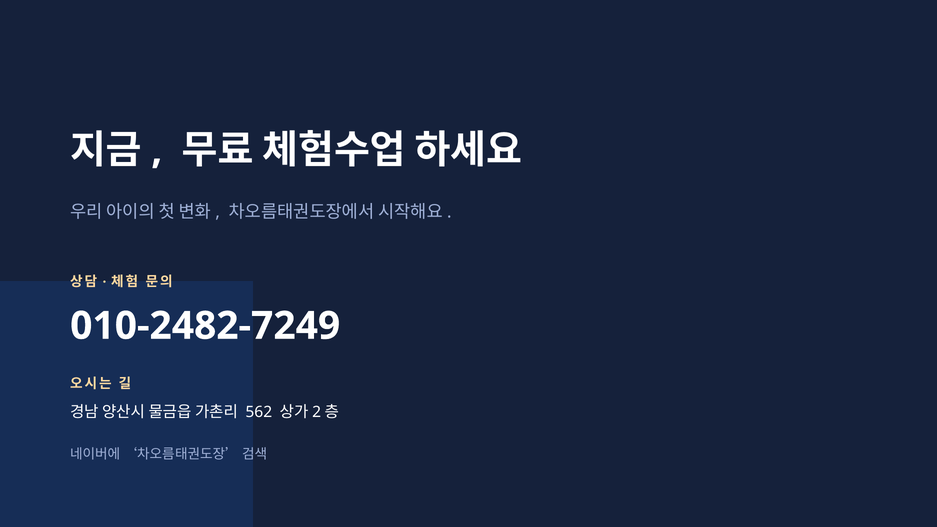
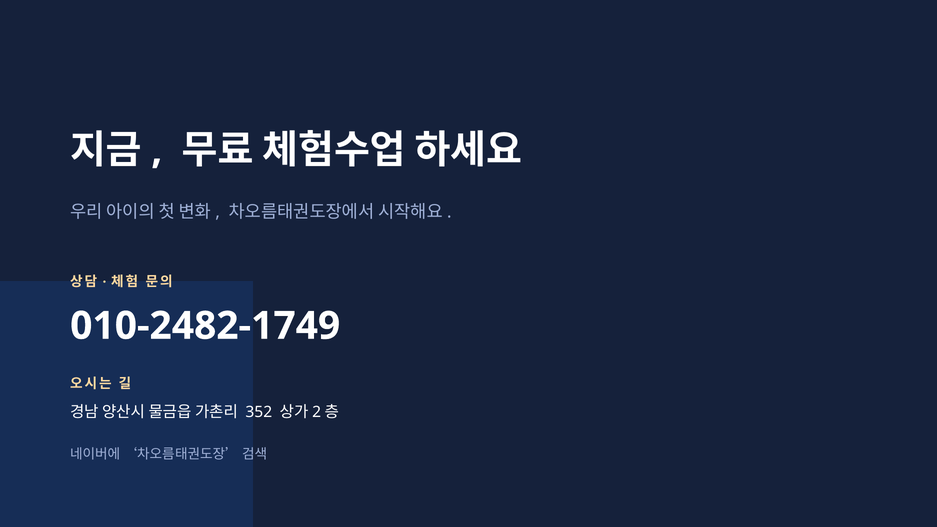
010-2482-7249: 010-2482-7249 -> 010-2482-1749 (205, 326)
562: 562 -> 352 (259, 412)
